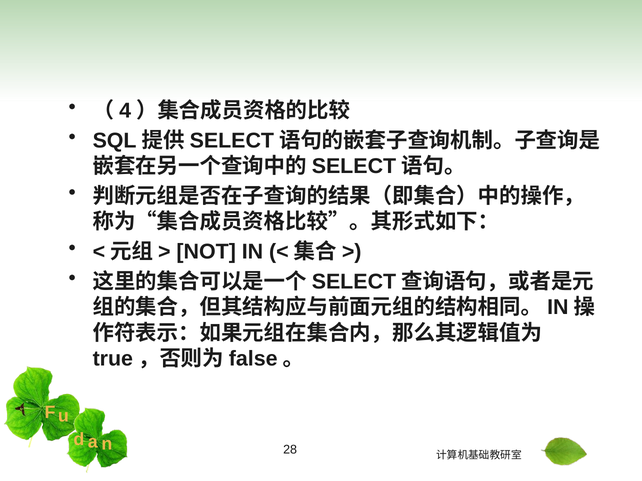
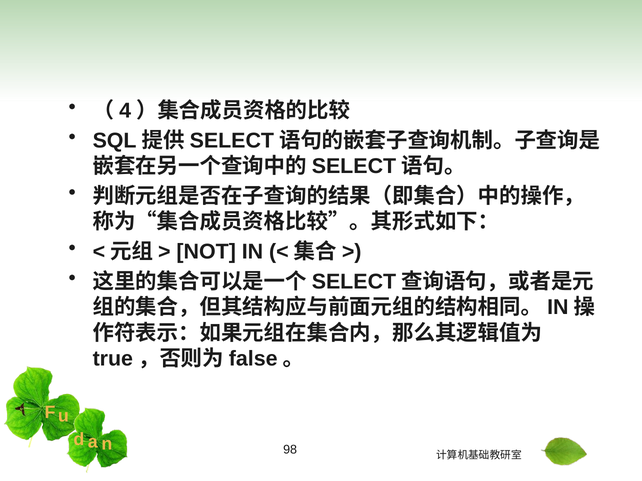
28: 28 -> 98 (290, 450)
